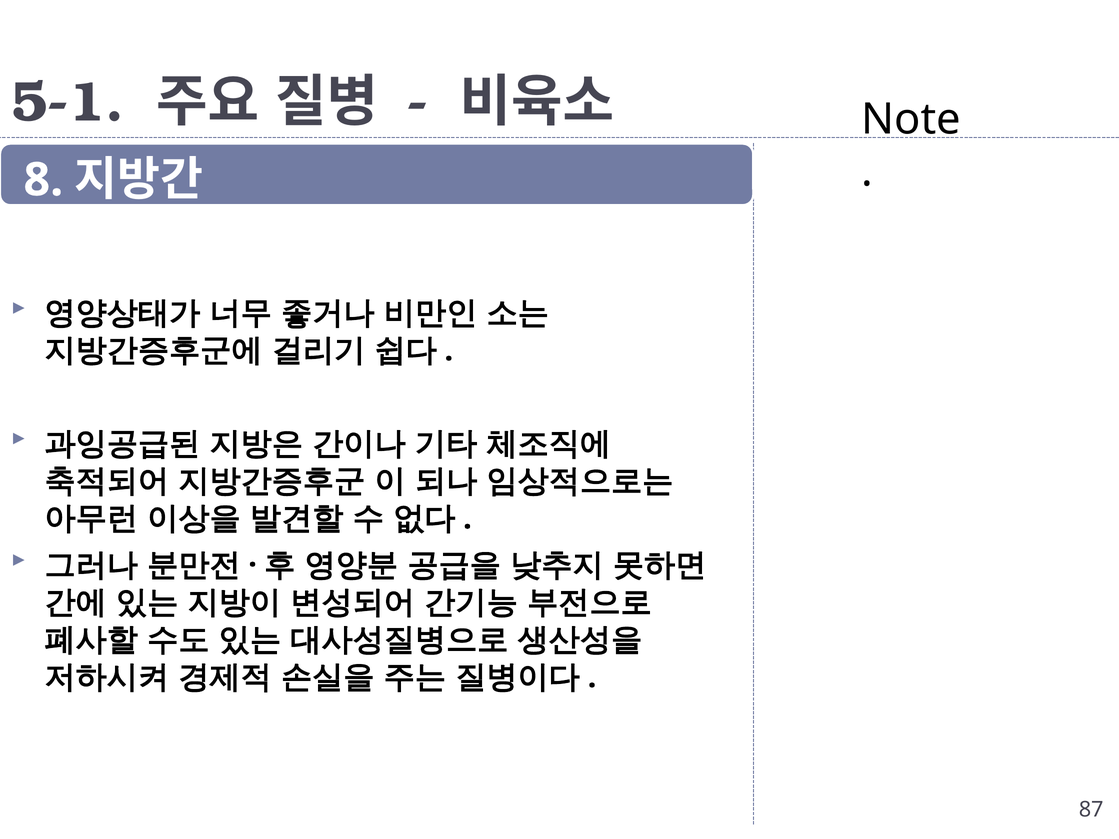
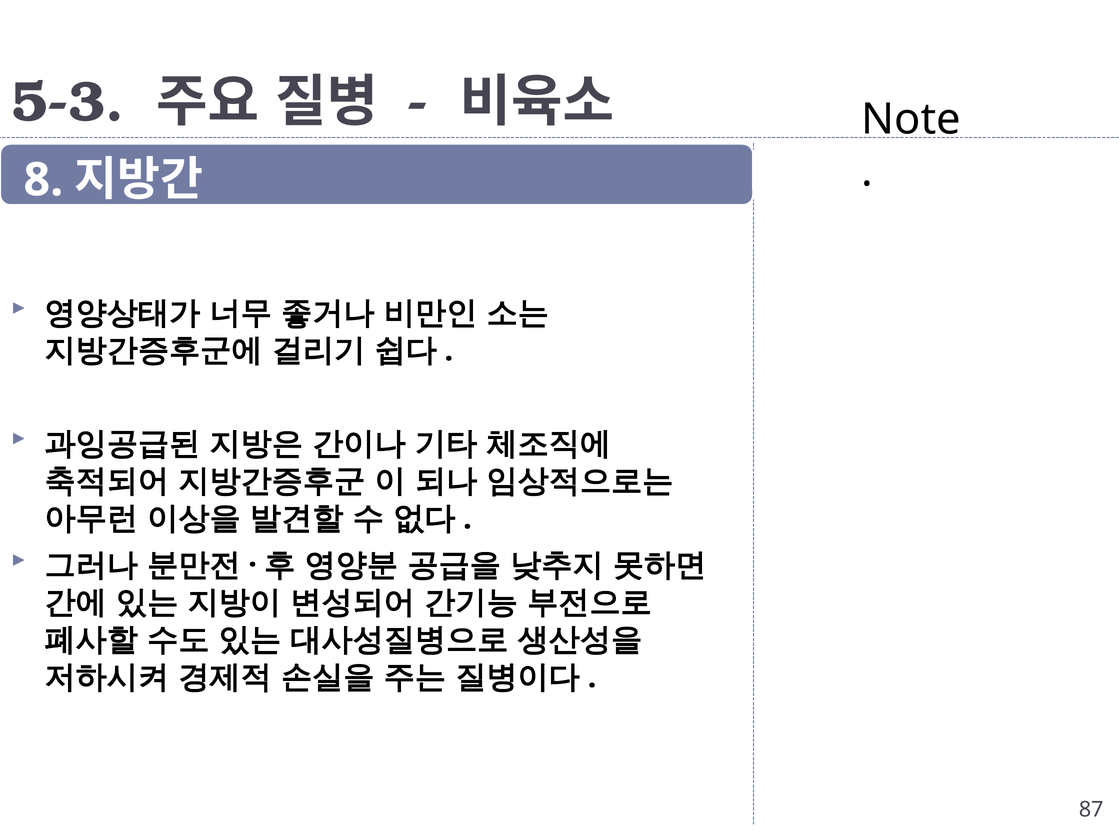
5-1: 5-1 -> 5-3 (68, 102)
